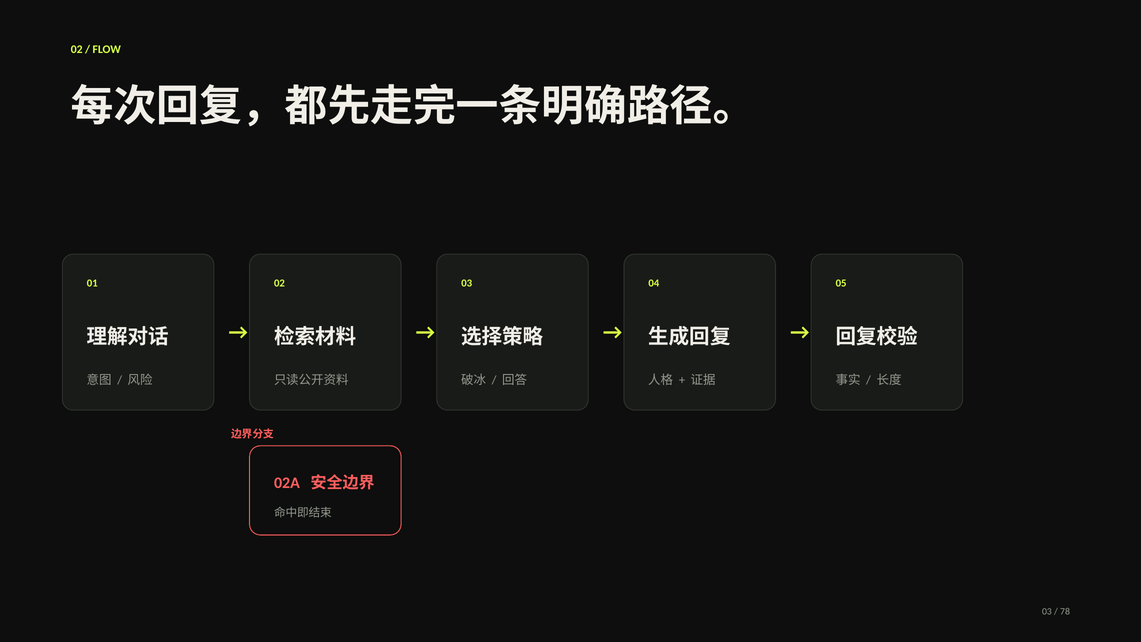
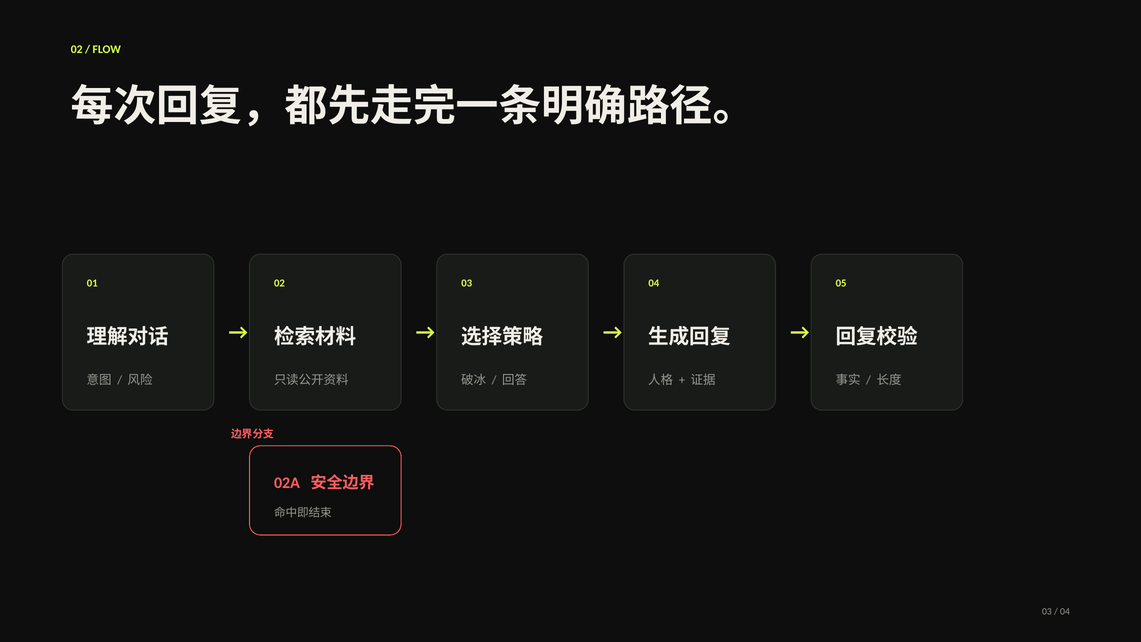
78: 78 -> 04 (1065, 612)
